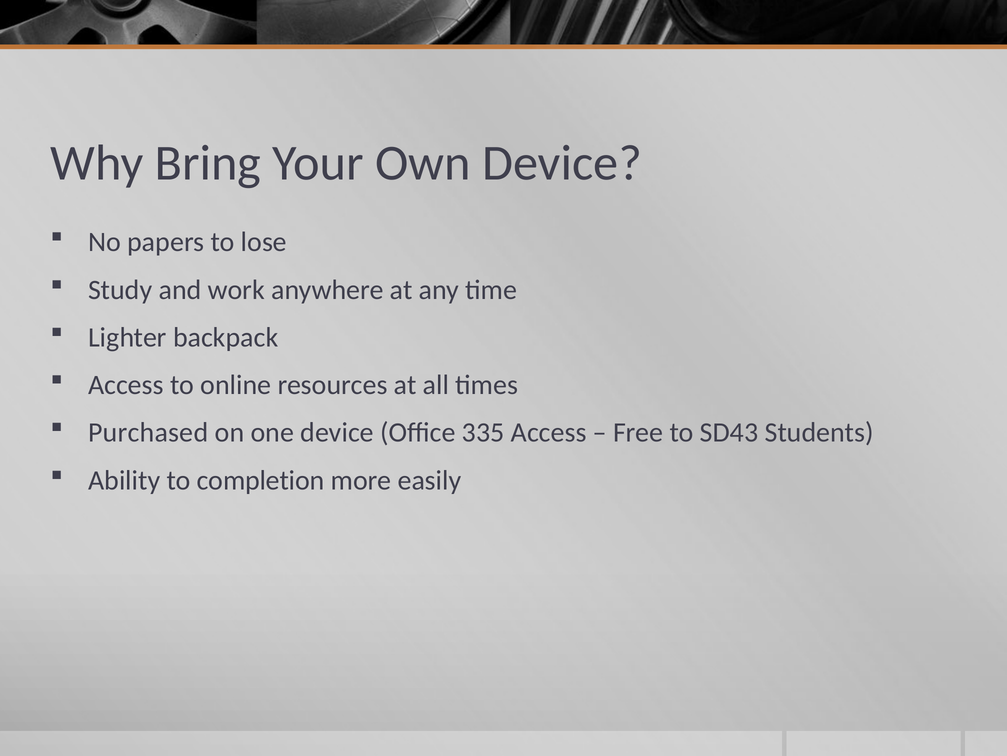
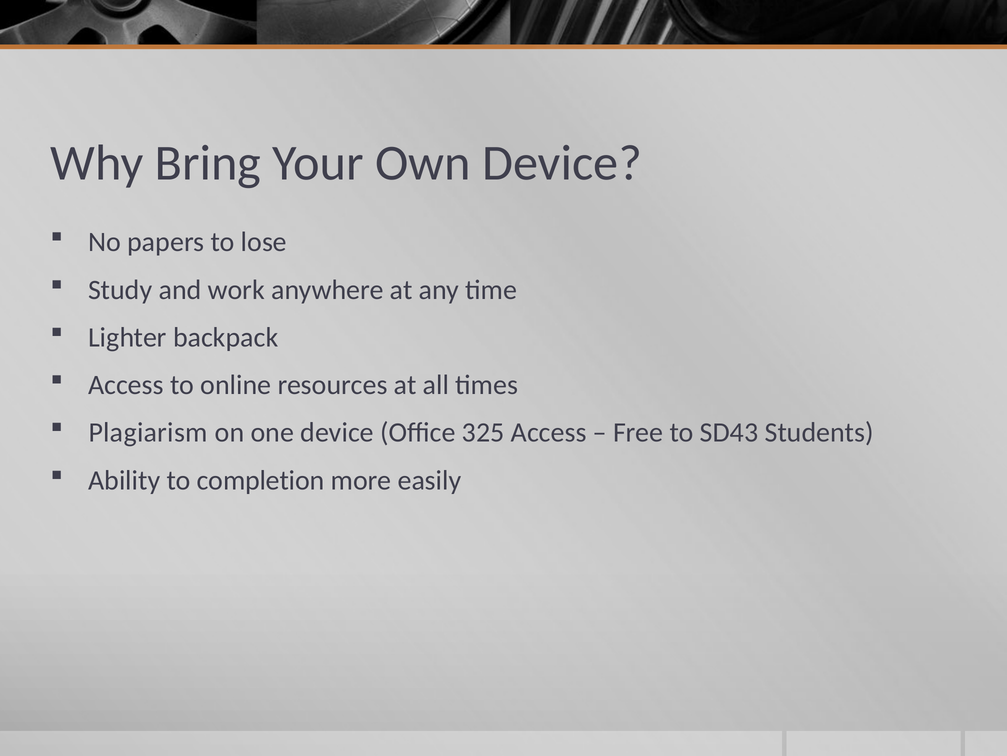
Purchased: Purchased -> Plagiarism (148, 432)
335: 335 -> 325 (483, 432)
